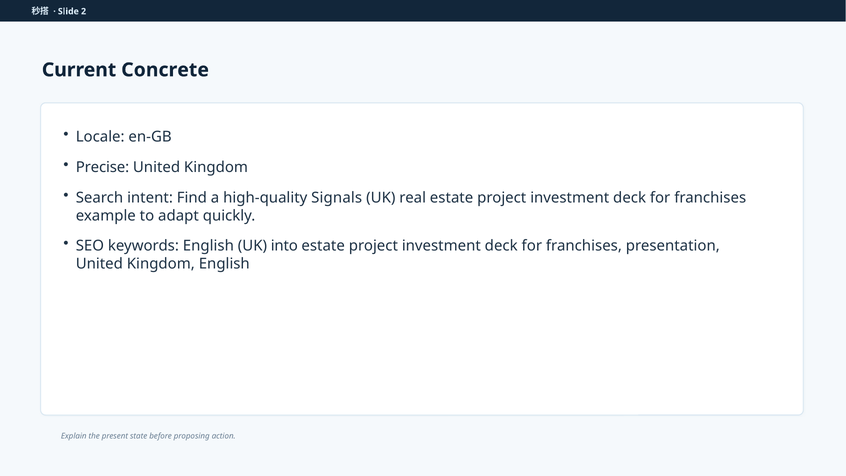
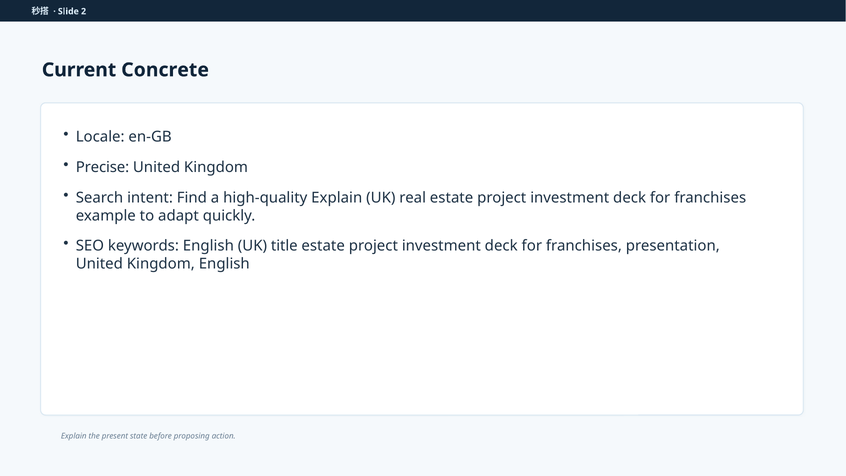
high-quality Signals: Signals -> Explain (337, 198)
into: into -> title (284, 246)
